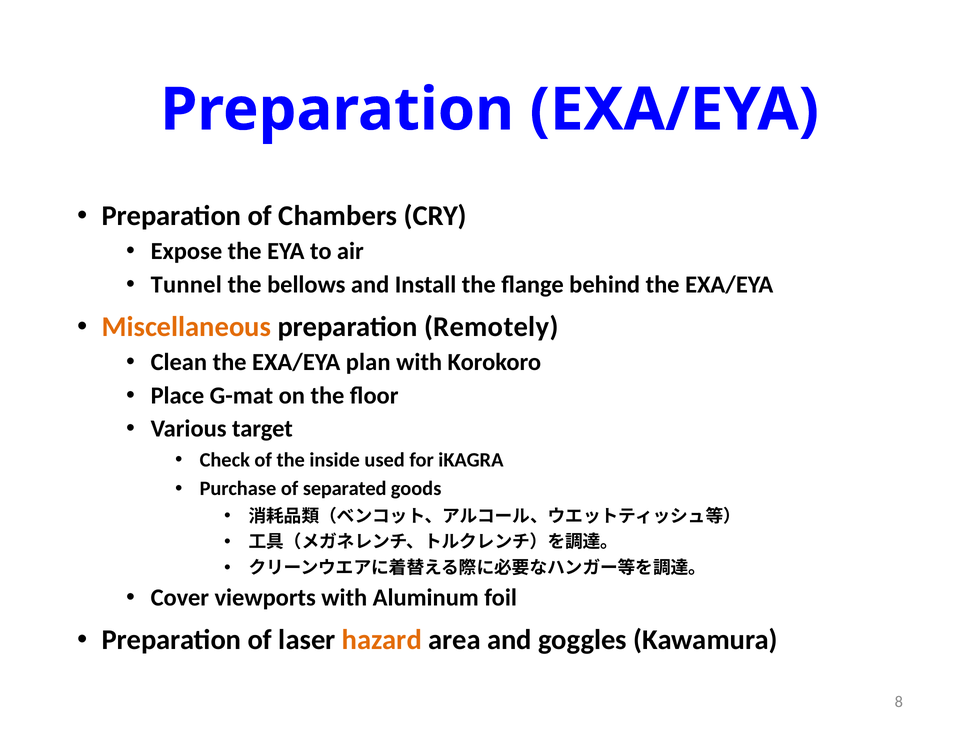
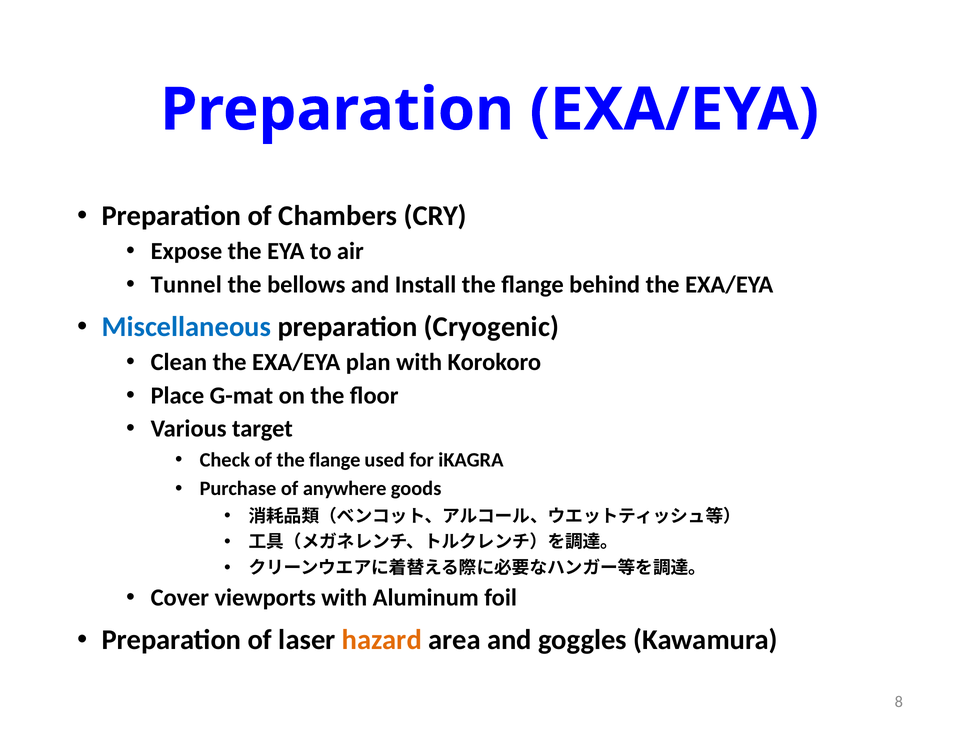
Miscellaneous colour: orange -> blue (186, 327)
Remotely: Remotely -> Cryogenic (491, 327)
of the inside: inside -> flange (335, 460)
separated: separated -> anywhere (345, 489)
